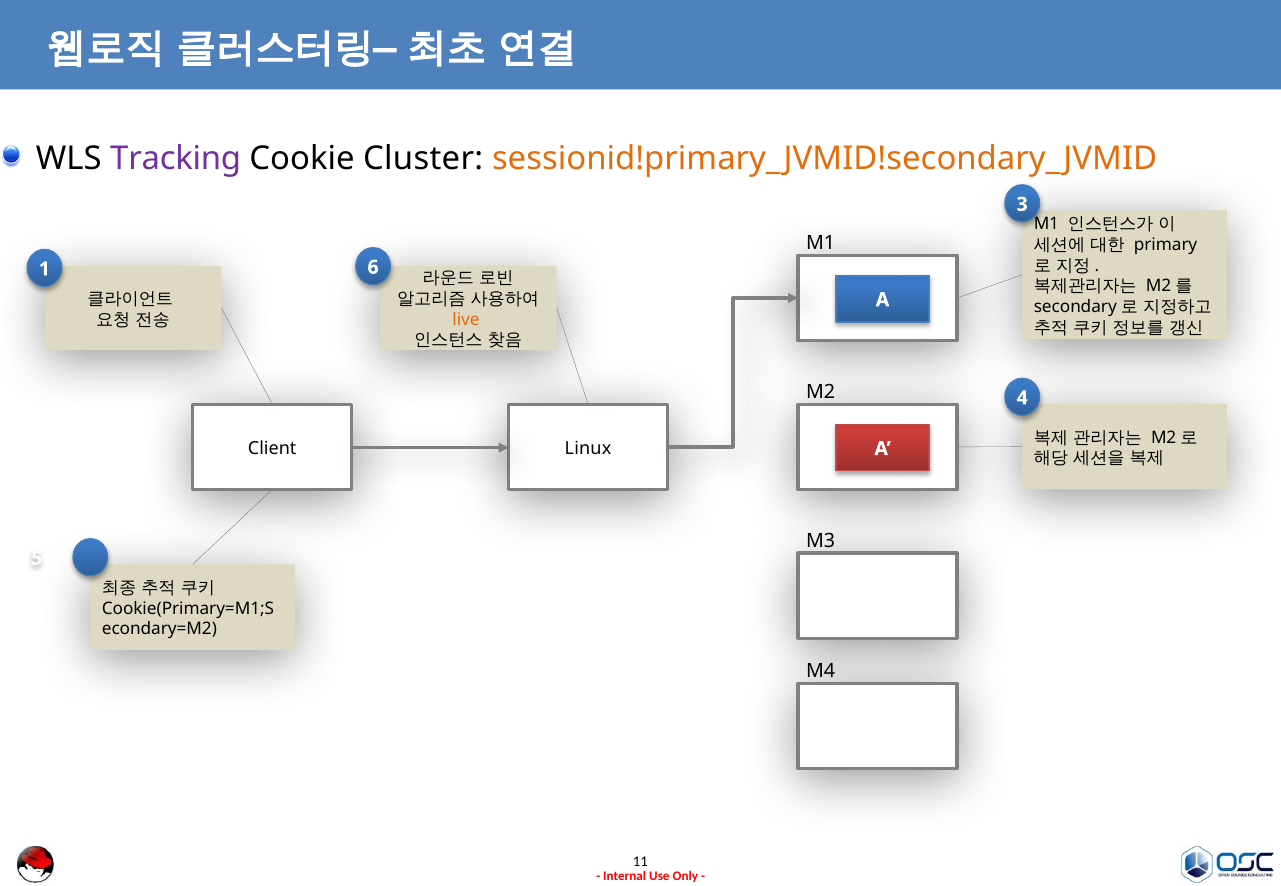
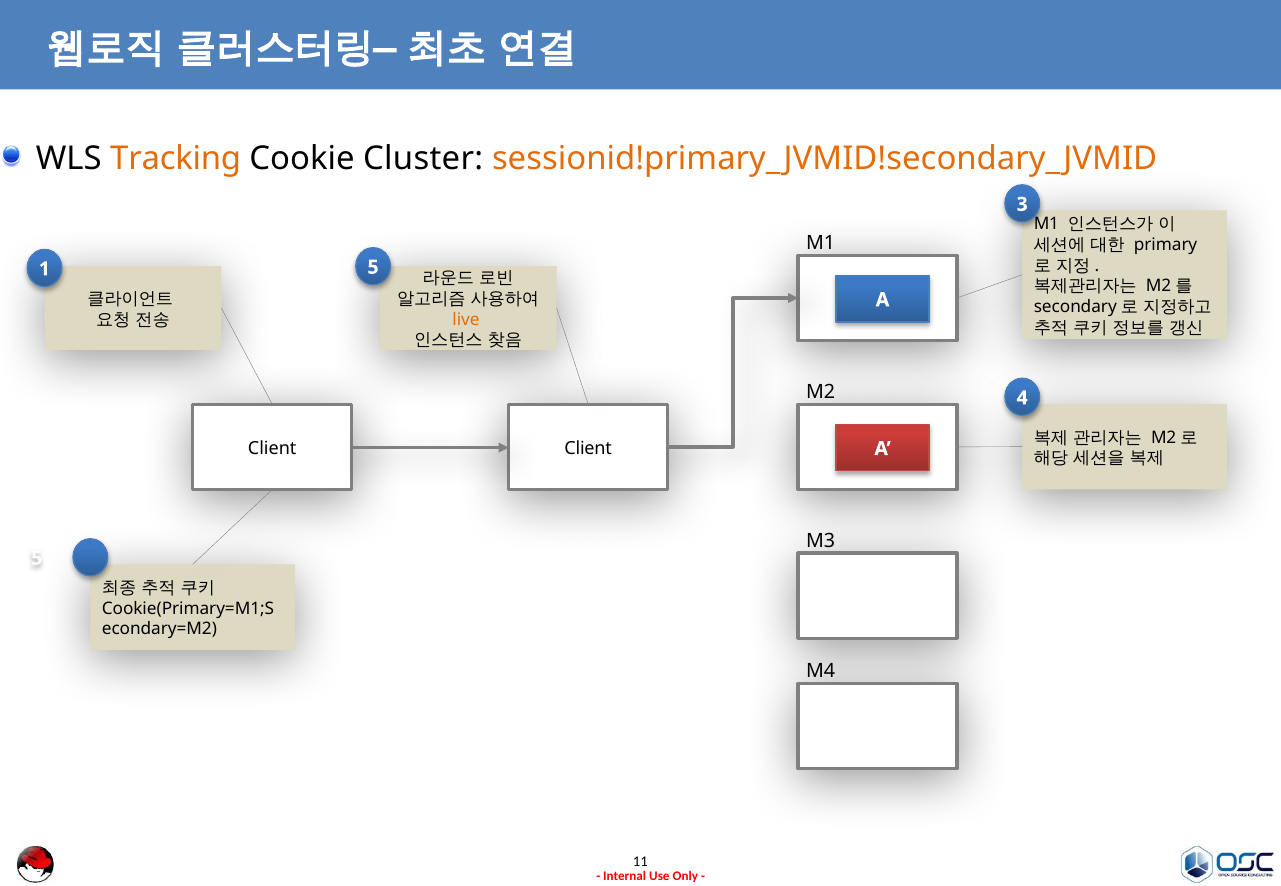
Tracking colour: purple -> orange (176, 159)
1 6: 6 -> 5 (373, 267)
Client Linux: Linux -> Client (588, 449)
